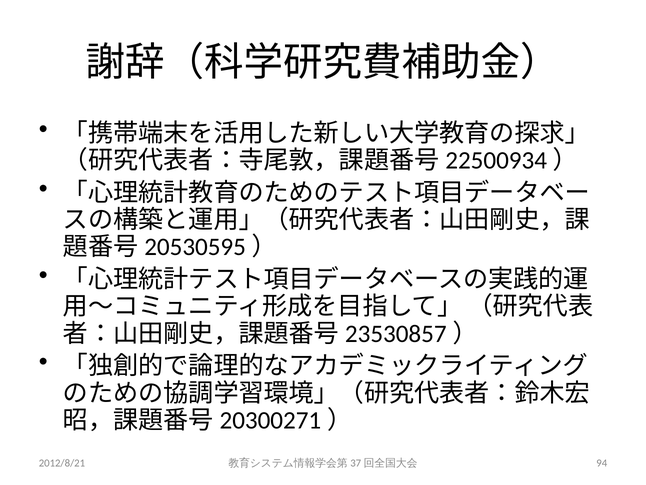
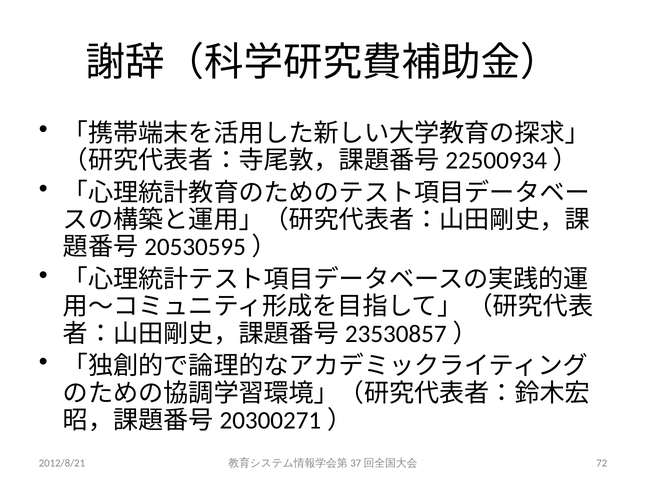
94: 94 -> 72 (602, 463)
